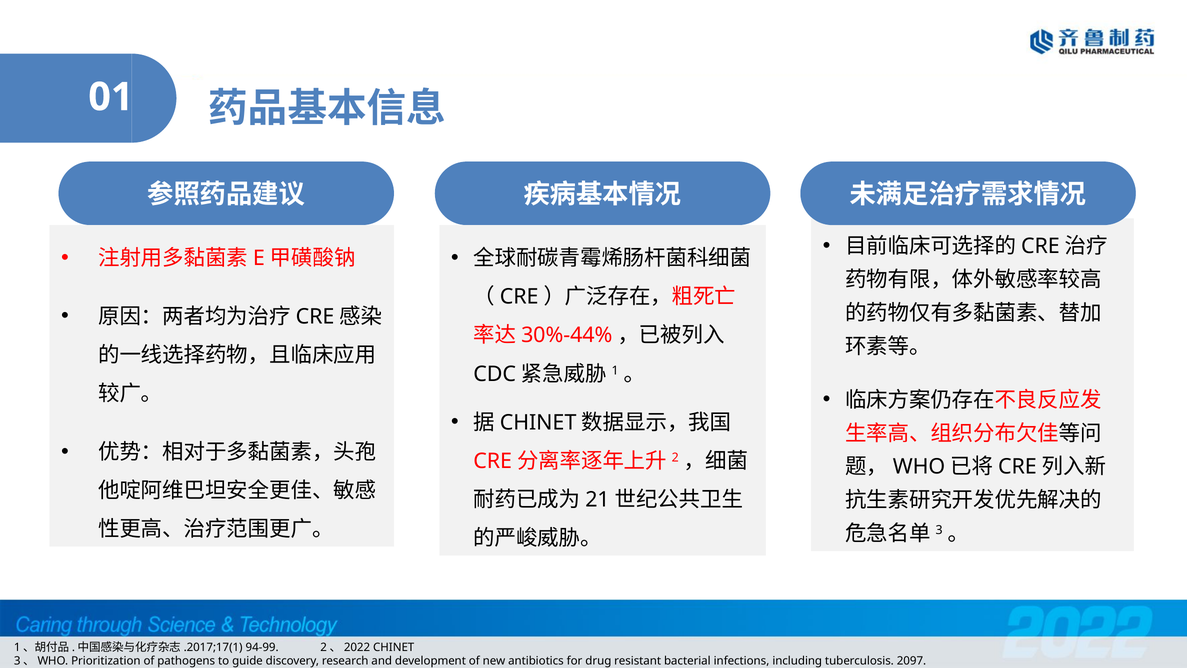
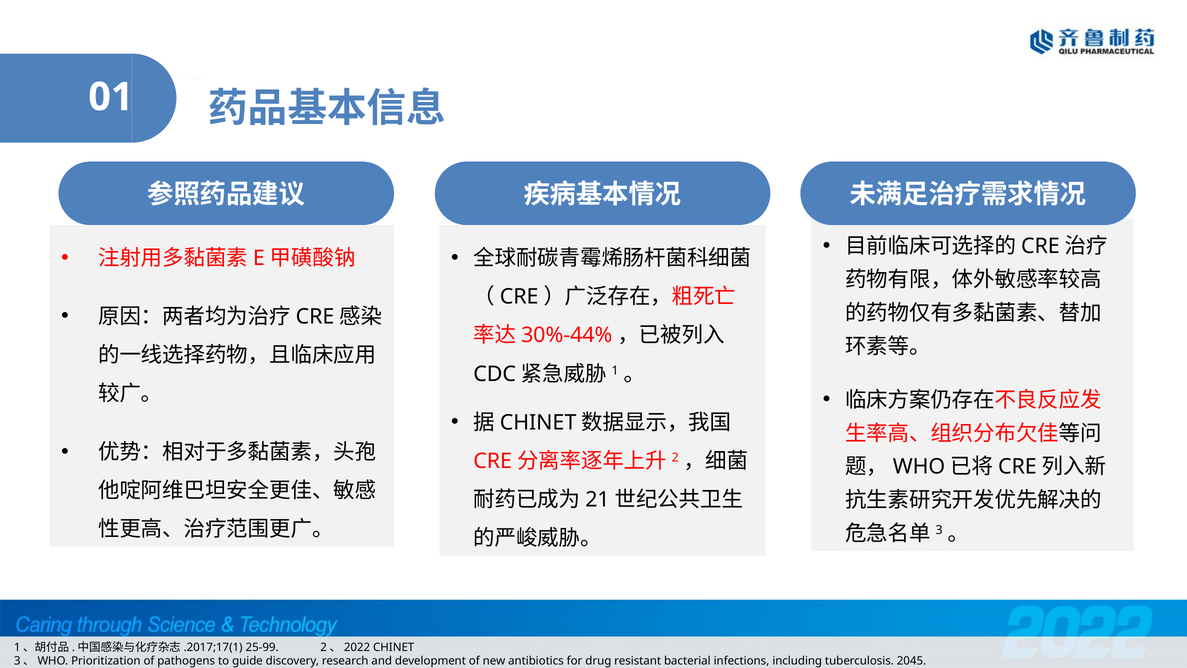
94-99: 94-99 -> 25-99 (262, 647)
2097: 2097 -> 2045 (911, 661)
